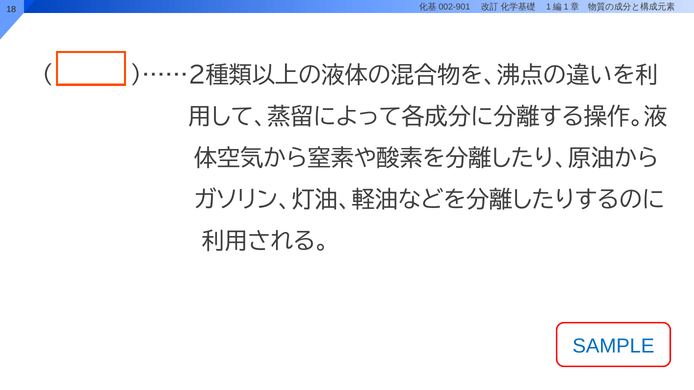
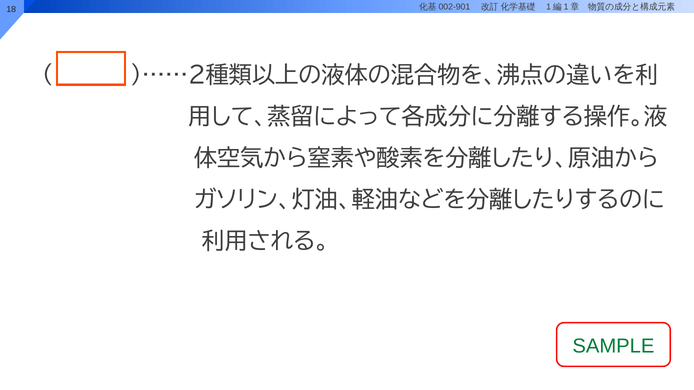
SAMPLE colour: blue -> green (613, 346)
